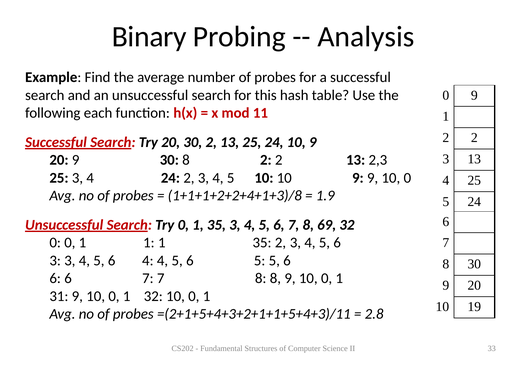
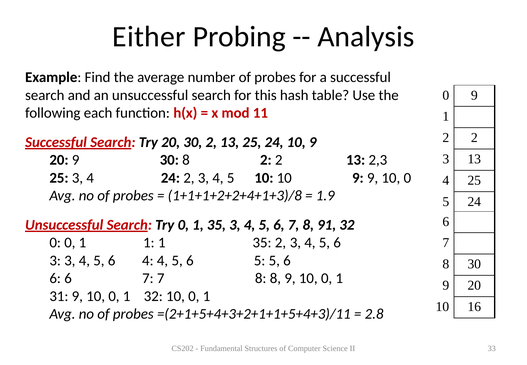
Binary: Binary -> Either (149, 37)
69: 69 -> 91 (327, 225)
19: 19 -> 16 (474, 307)
